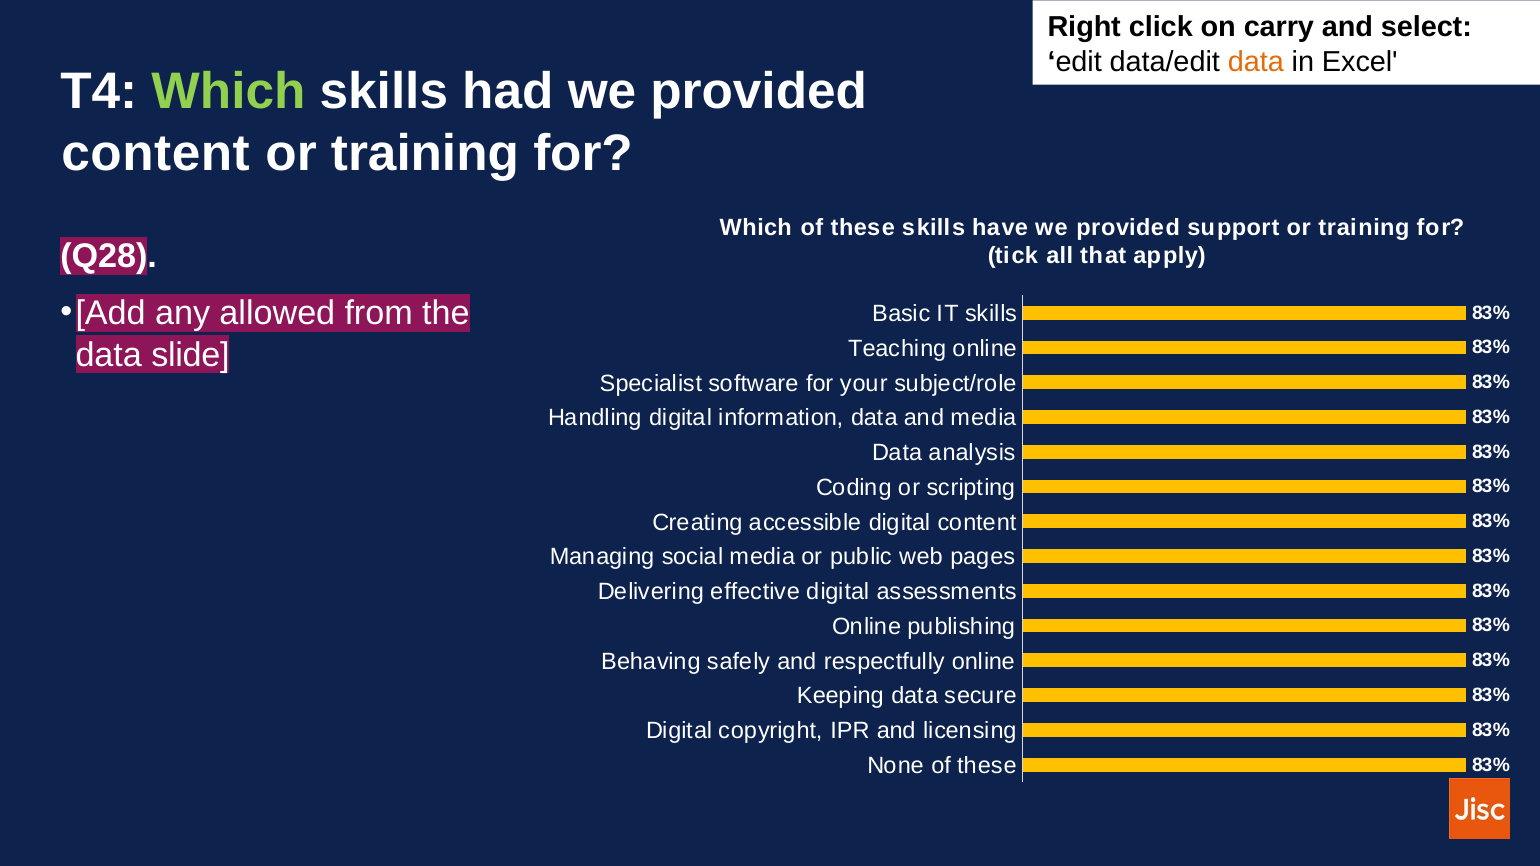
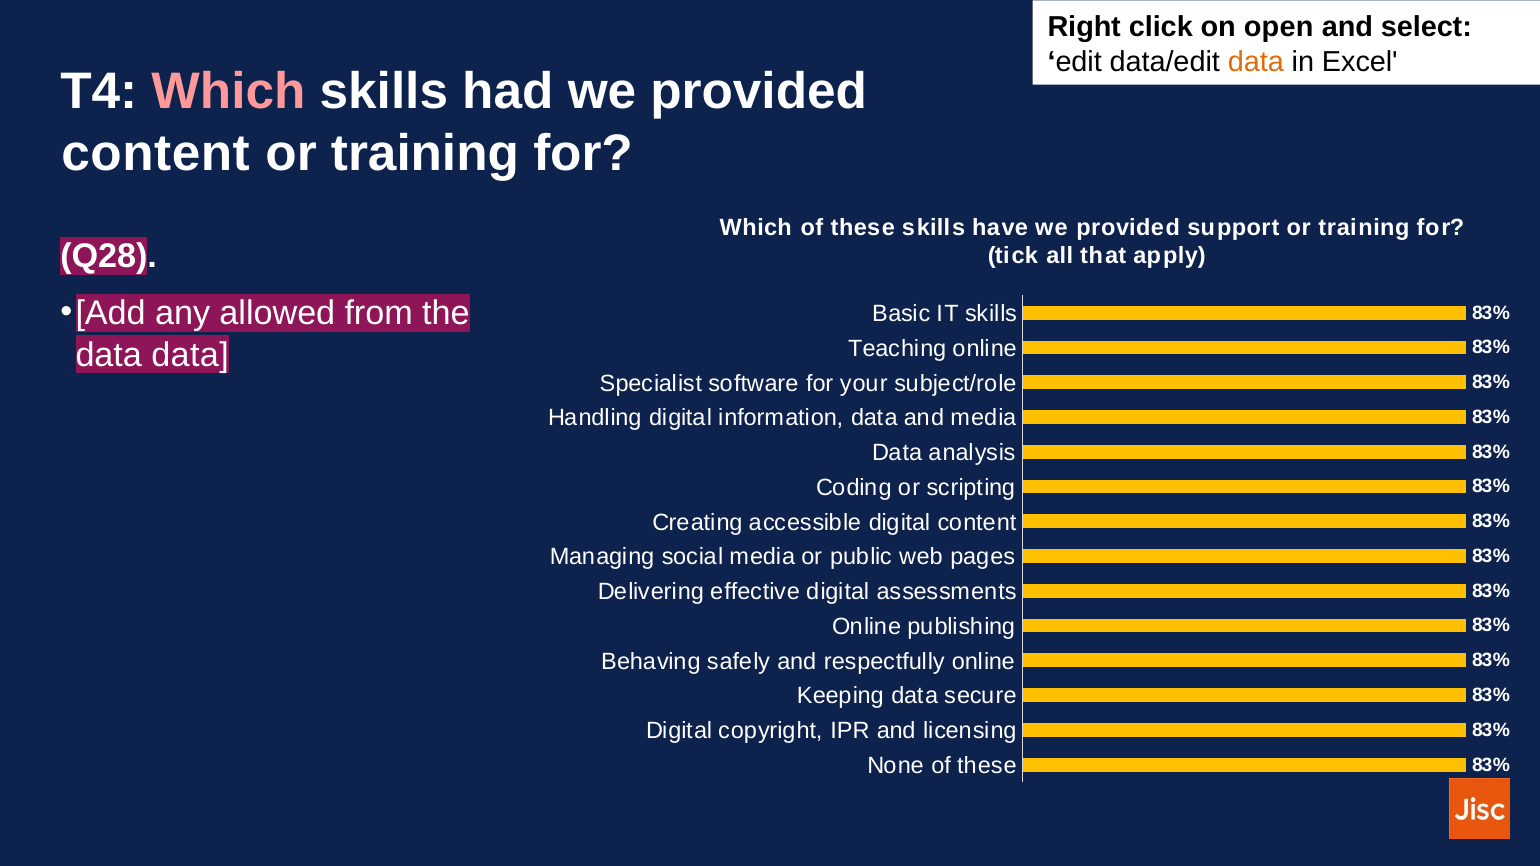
carry: carry -> open (1279, 27)
Which colour: light green -> pink (228, 92)
data slide: slide -> data (190, 355)
